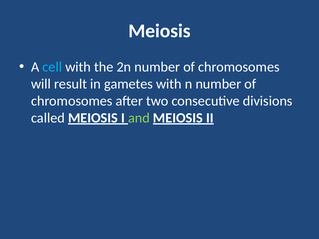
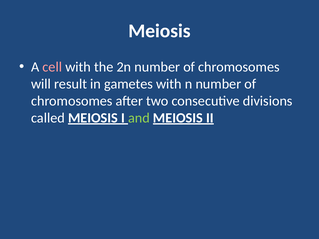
cell colour: light blue -> pink (52, 67)
